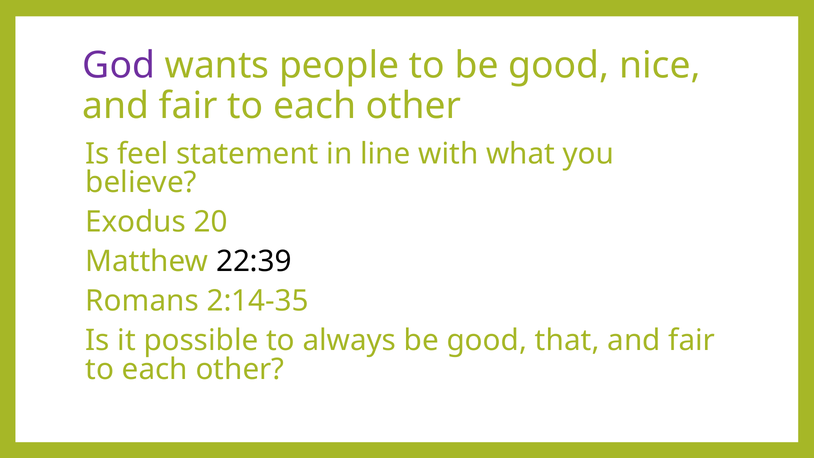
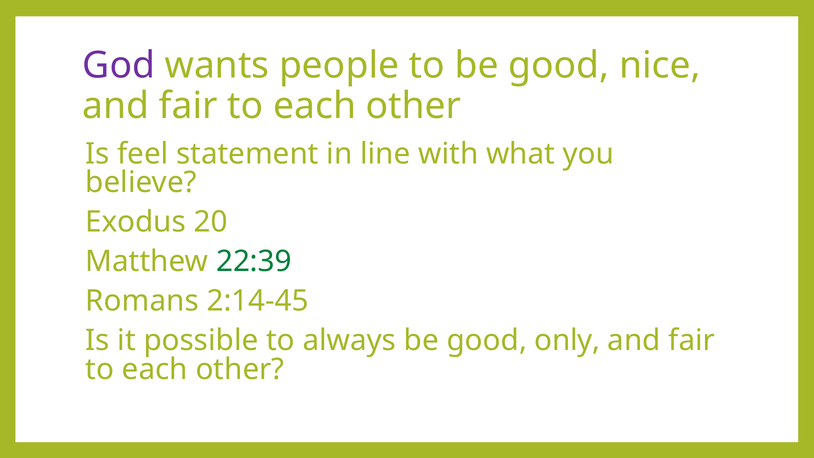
22:39 colour: black -> green (254, 262)
2:14-35: 2:14-35 -> 2:14-45 (258, 301)
that: that -> only (567, 341)
